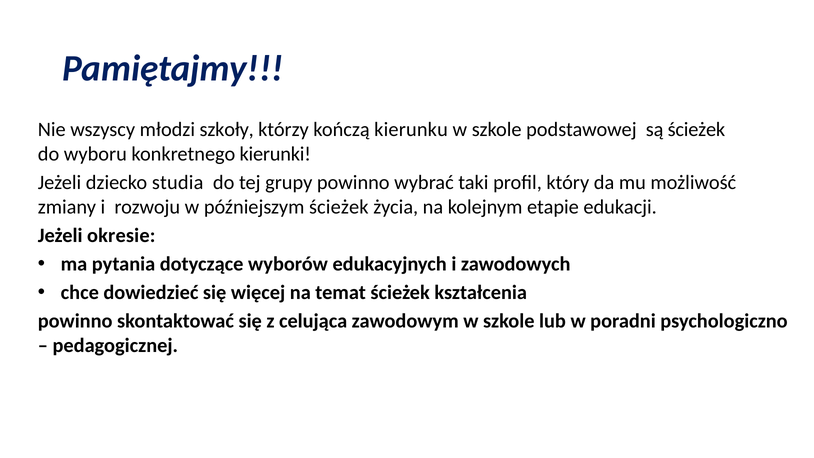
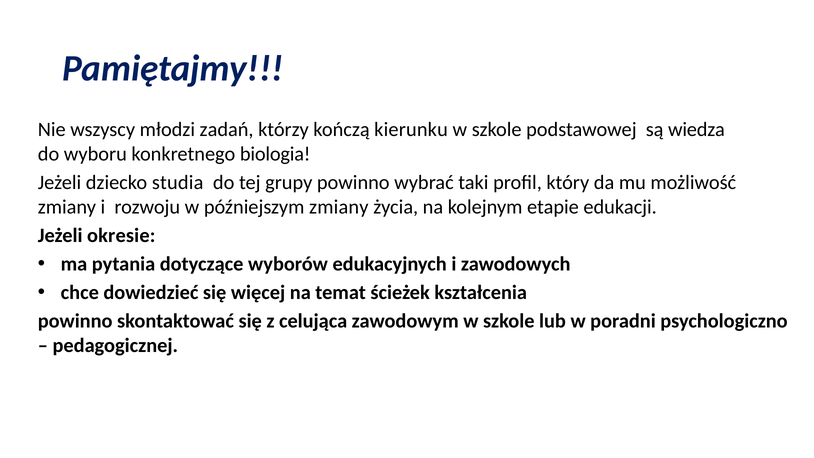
szkoły: szkoły -> zadań (227, 130)
są ścieżek: ścieżek -> wiedza (696, 130)
kierunki: kierunki -> biologia (275, 154)
późniejszym ścieżek: ścieżek -> zmiany (339, 207)
